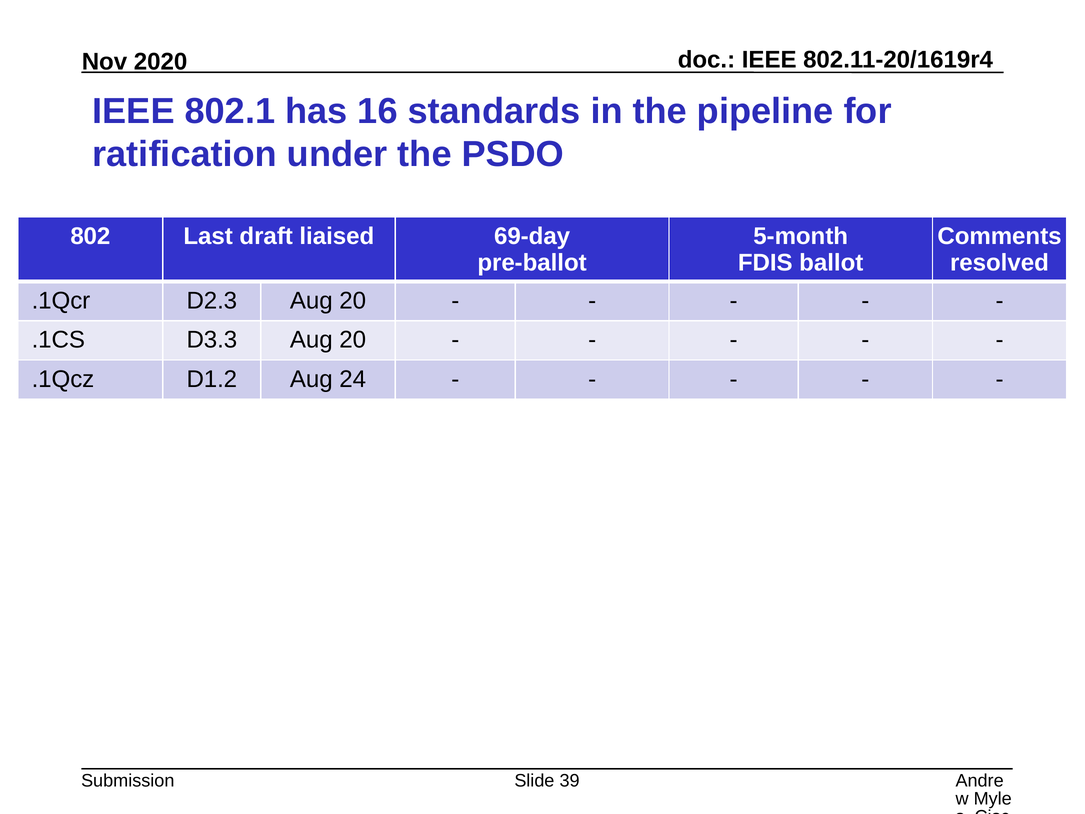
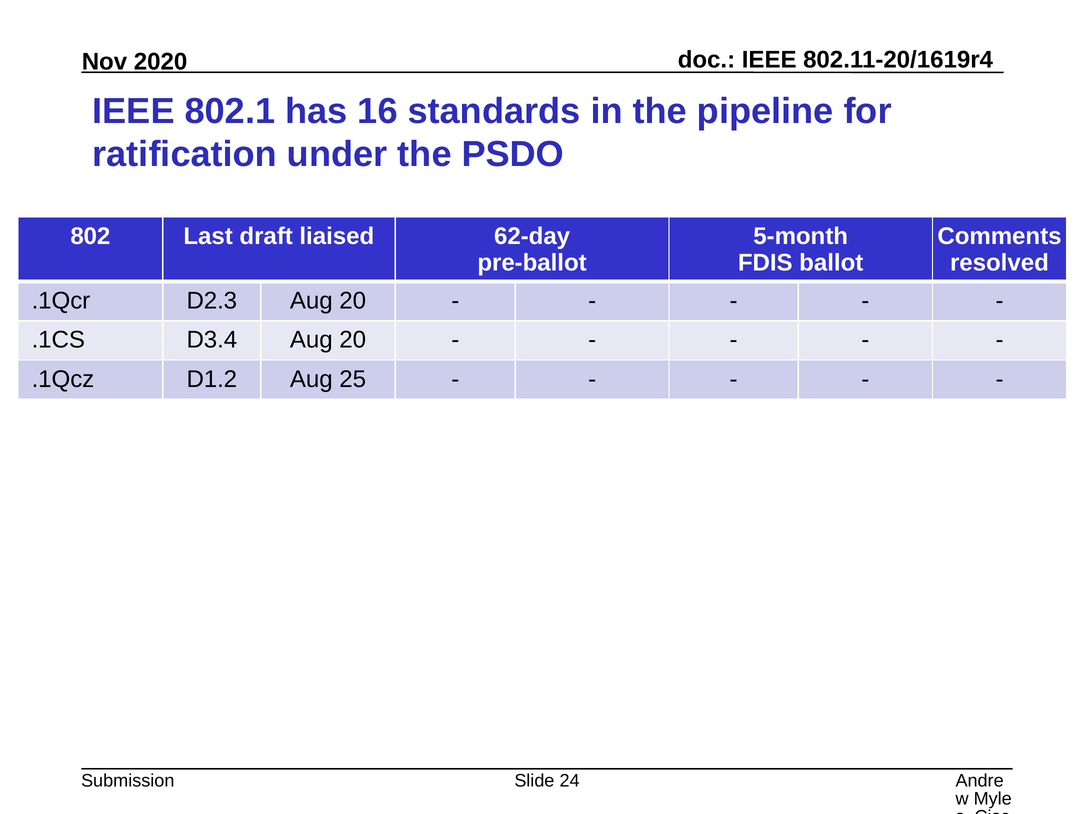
69-day: 69-day -> 62-day (532, 236)
D3.3: D3.3 -> D3.4 (212, 340)
24: 24 -> 25 (353, 379)
39: 39 -> 24 (570, 780)
